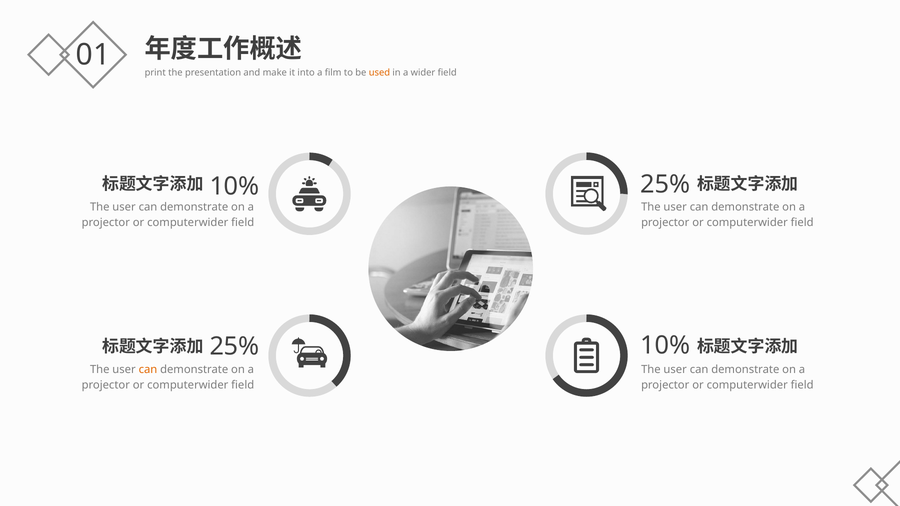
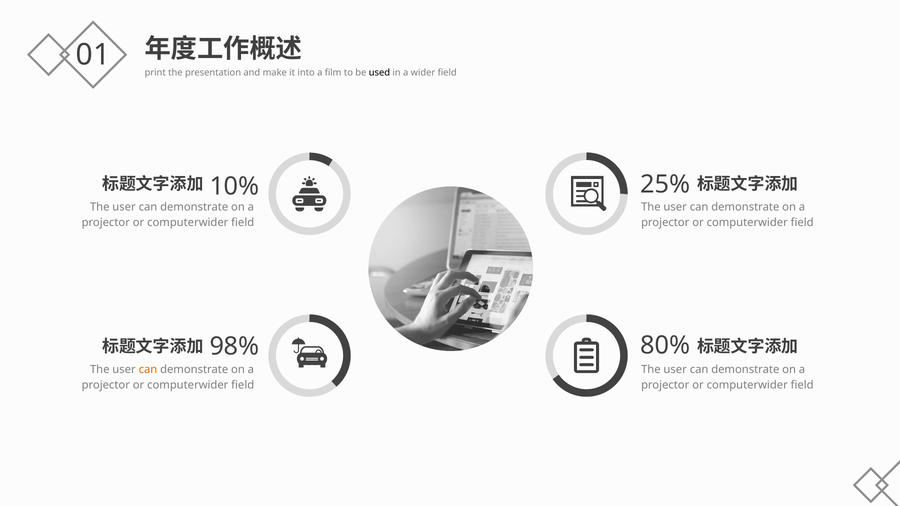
used colour: orange -> black (379, 73)
10%: 10% -> 80% (665, 346)
25%: 25% -> 98% (234, 347)
